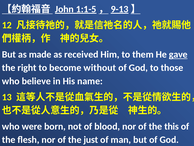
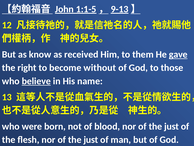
made: made -> know (40, 54)
believe underline: none -> present (36, 81)
this: this -> just (172, 126)
